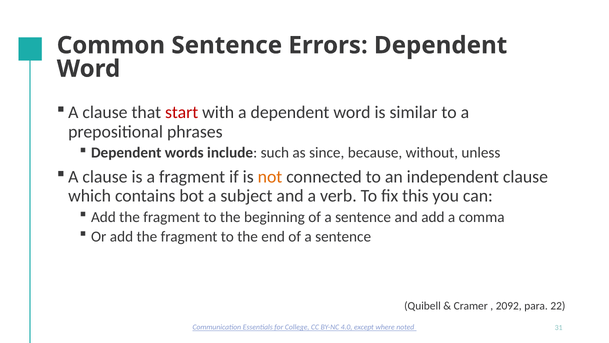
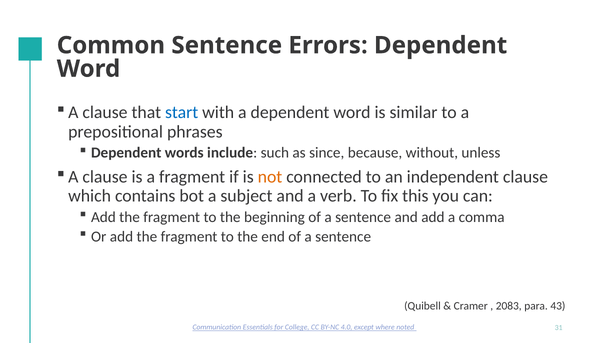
start colour: red -> blue (182, 112)
2092: 2092 -> 2083 (509, 306)
22: 22 -> 43 (558, 306)
